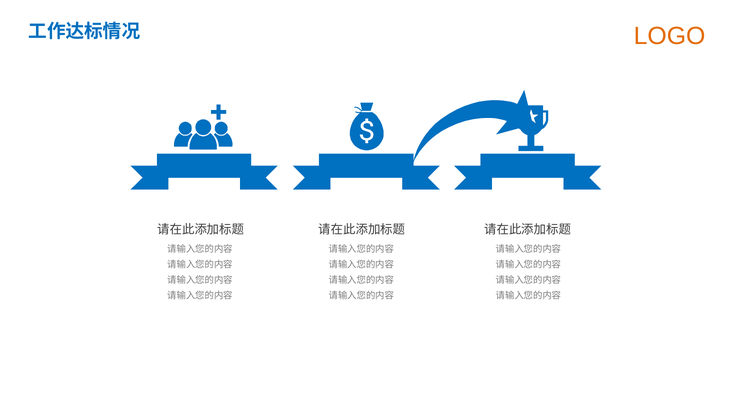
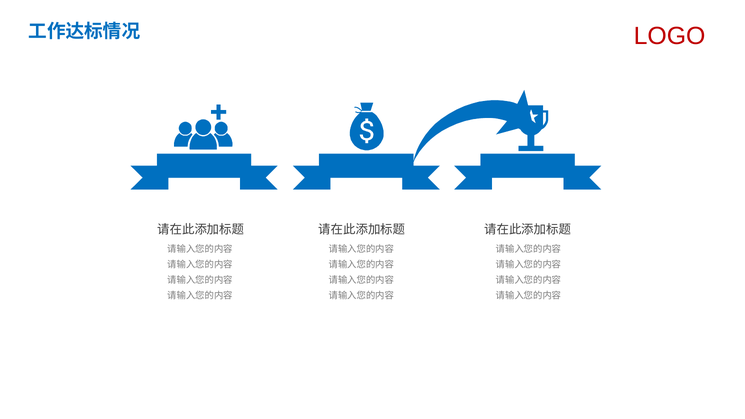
LOGO colour: orange -> red (670, 36)
